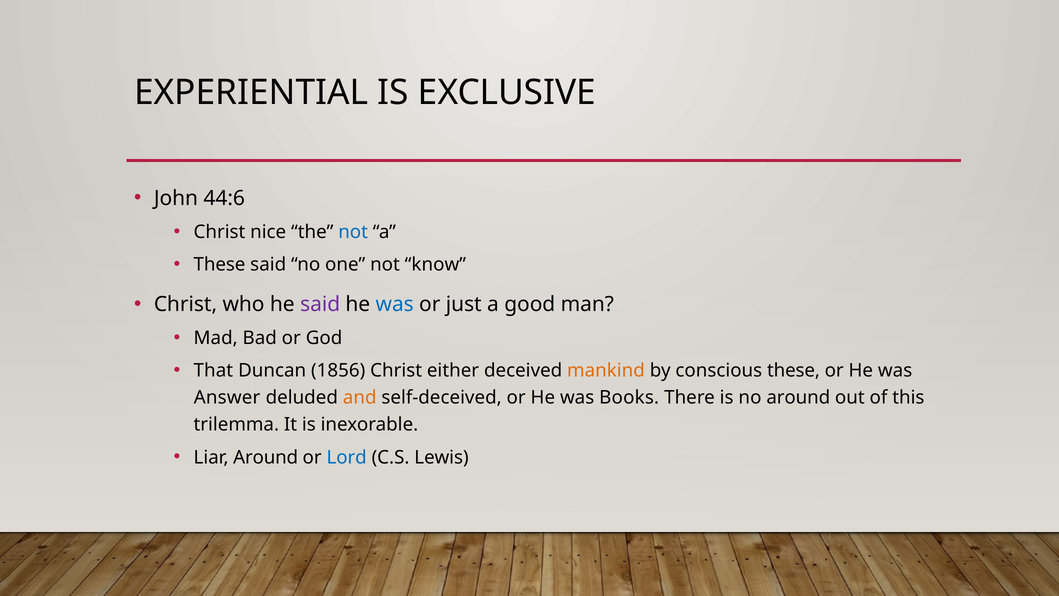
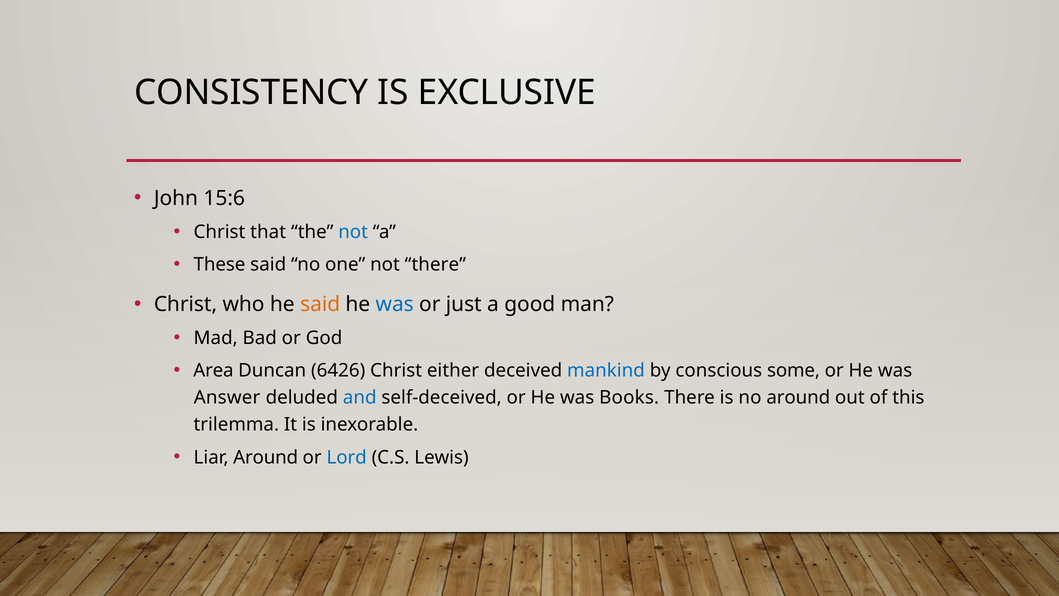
EXPERIENTIAL: EXPERIENTIAL -> CONSISTENCY (251, 93)
44:6: 44:6 -> 15:6 (224, 198)
nice: nice -> that (268, 232)
not know: know -> there (435, 264)
said colour: purple -> orange (320, 304)
That: That -> Area (213, 371)
1856: 1856 -> 6426 (338, 371)
mankind colour: orange -> blue (606, 371)
conscious these: these -> some (794, 371)
and colour: orange -> blue (360, 398)
